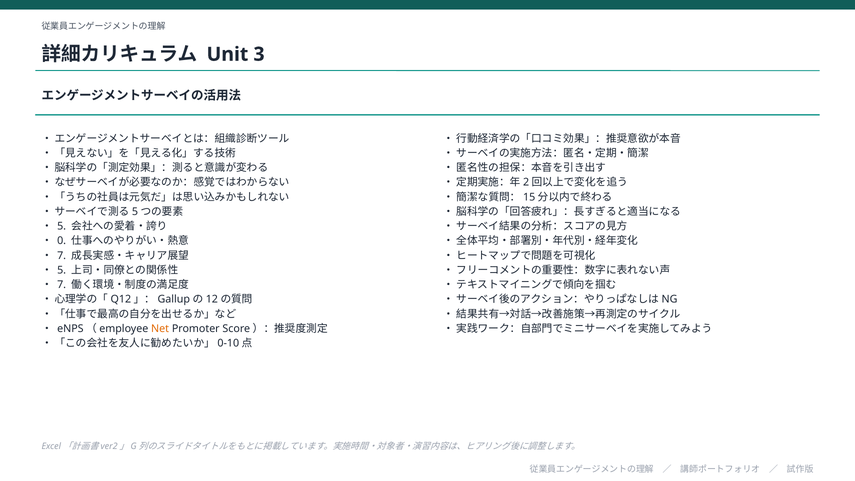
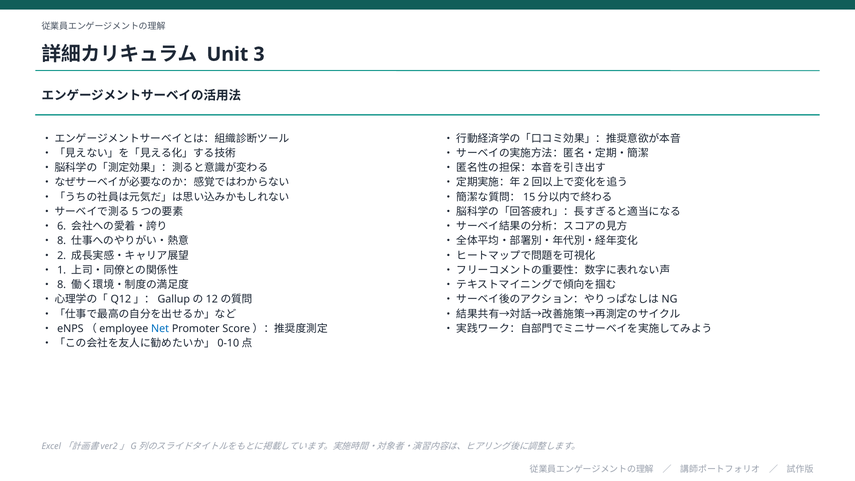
5: 5 -> 6 (62, 226)
0: 0 -> 8 (62, 241)
7: 7 -> 2 (62, 255)
5: 5 -> 1 (62, 270)
7: 7 -> 8 (62, 285)
Net colour: orange -> blue (160, 329)
